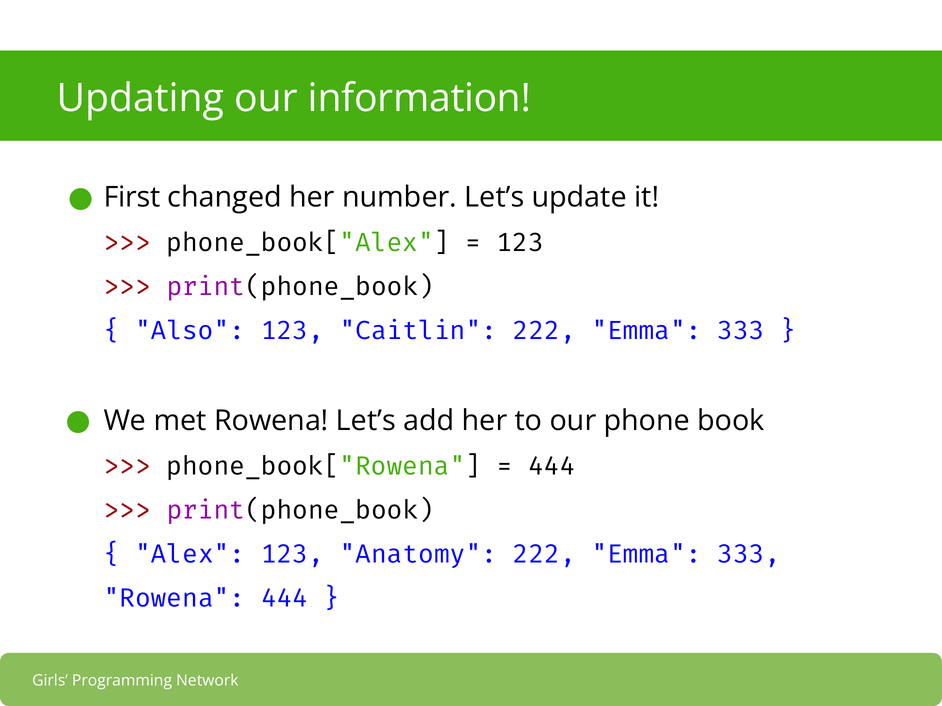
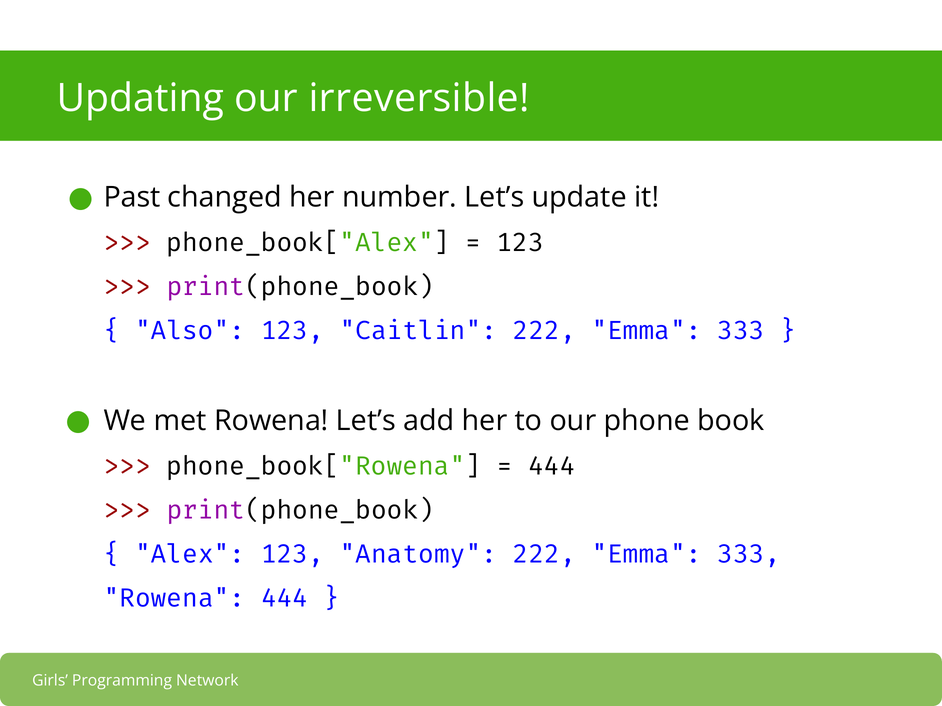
information: information -> irreversible (419, 99)
First: First -> Past (132, 198)
